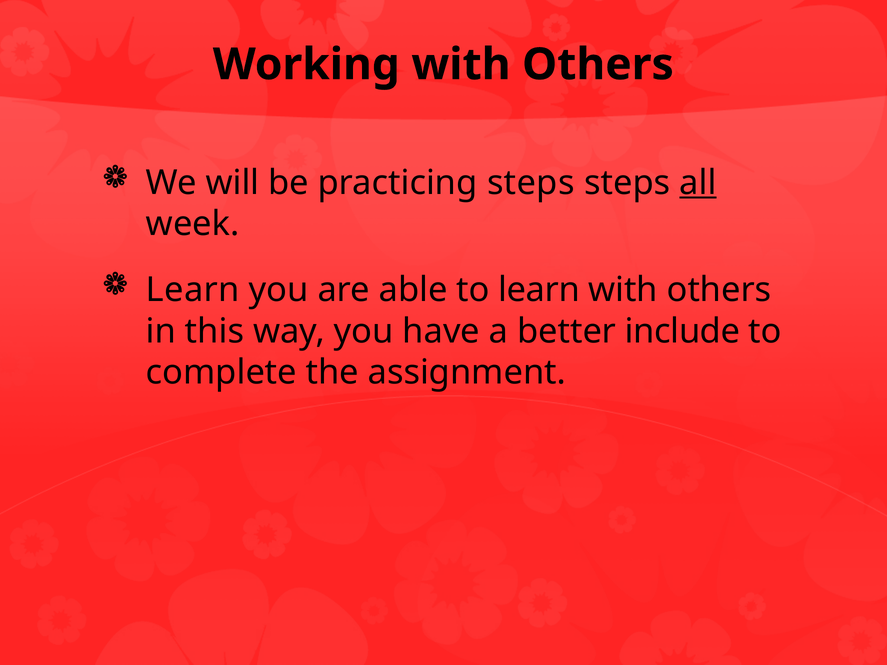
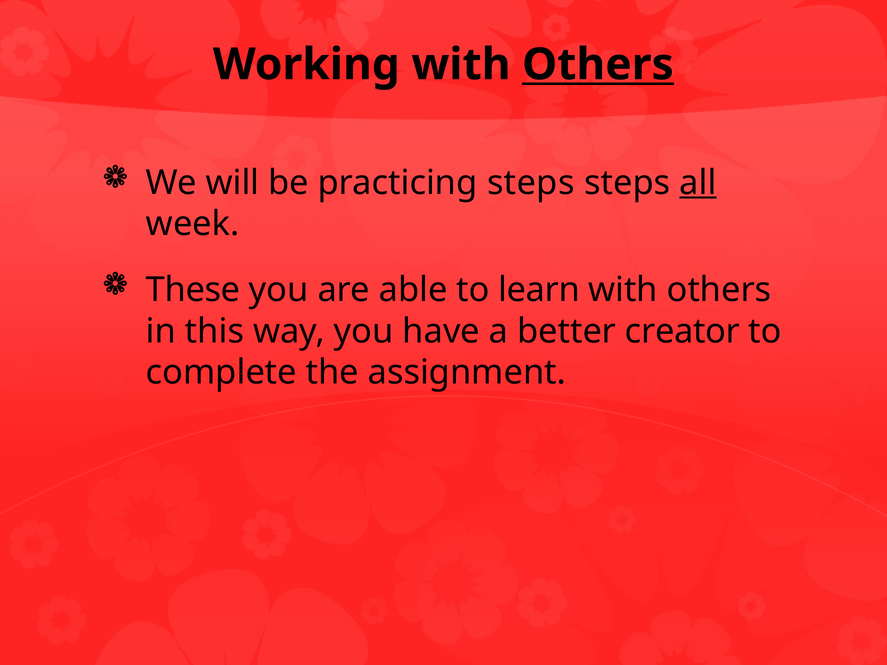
Others underline: none -> present (598, 65)
Learn: Learn -> These (193, 290)
include: include -> creator (683, 331)
